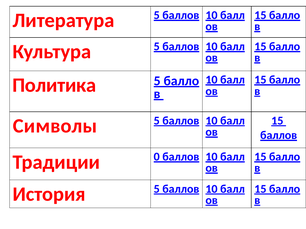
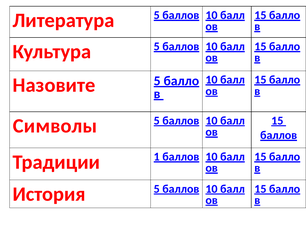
Политика: Политика -> Назовите (54, 85)
0: 0 -> 1 (157, 157)
